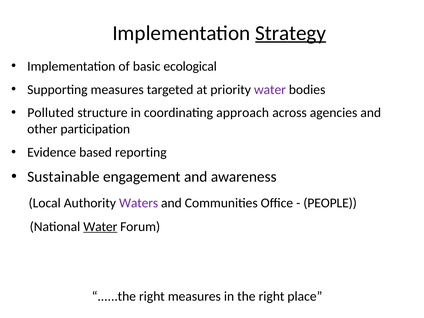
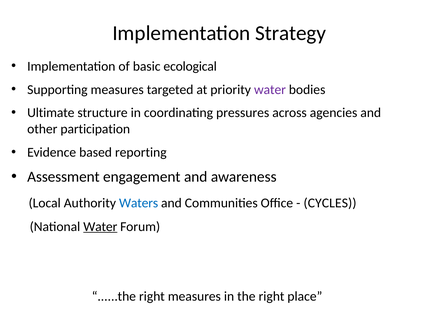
Strategy underline: present -> none (291, 33)
Polluted: Polluted -> Ultimate (51, 113)
approach: approach -> pressures (243, 113)
Sustainable: Sustainable -> Assessment (63, 177)
Waters colour: purple -> blue (139, 203)
PEOPLE: PEOPLE -> CYCLES (330, 203)
